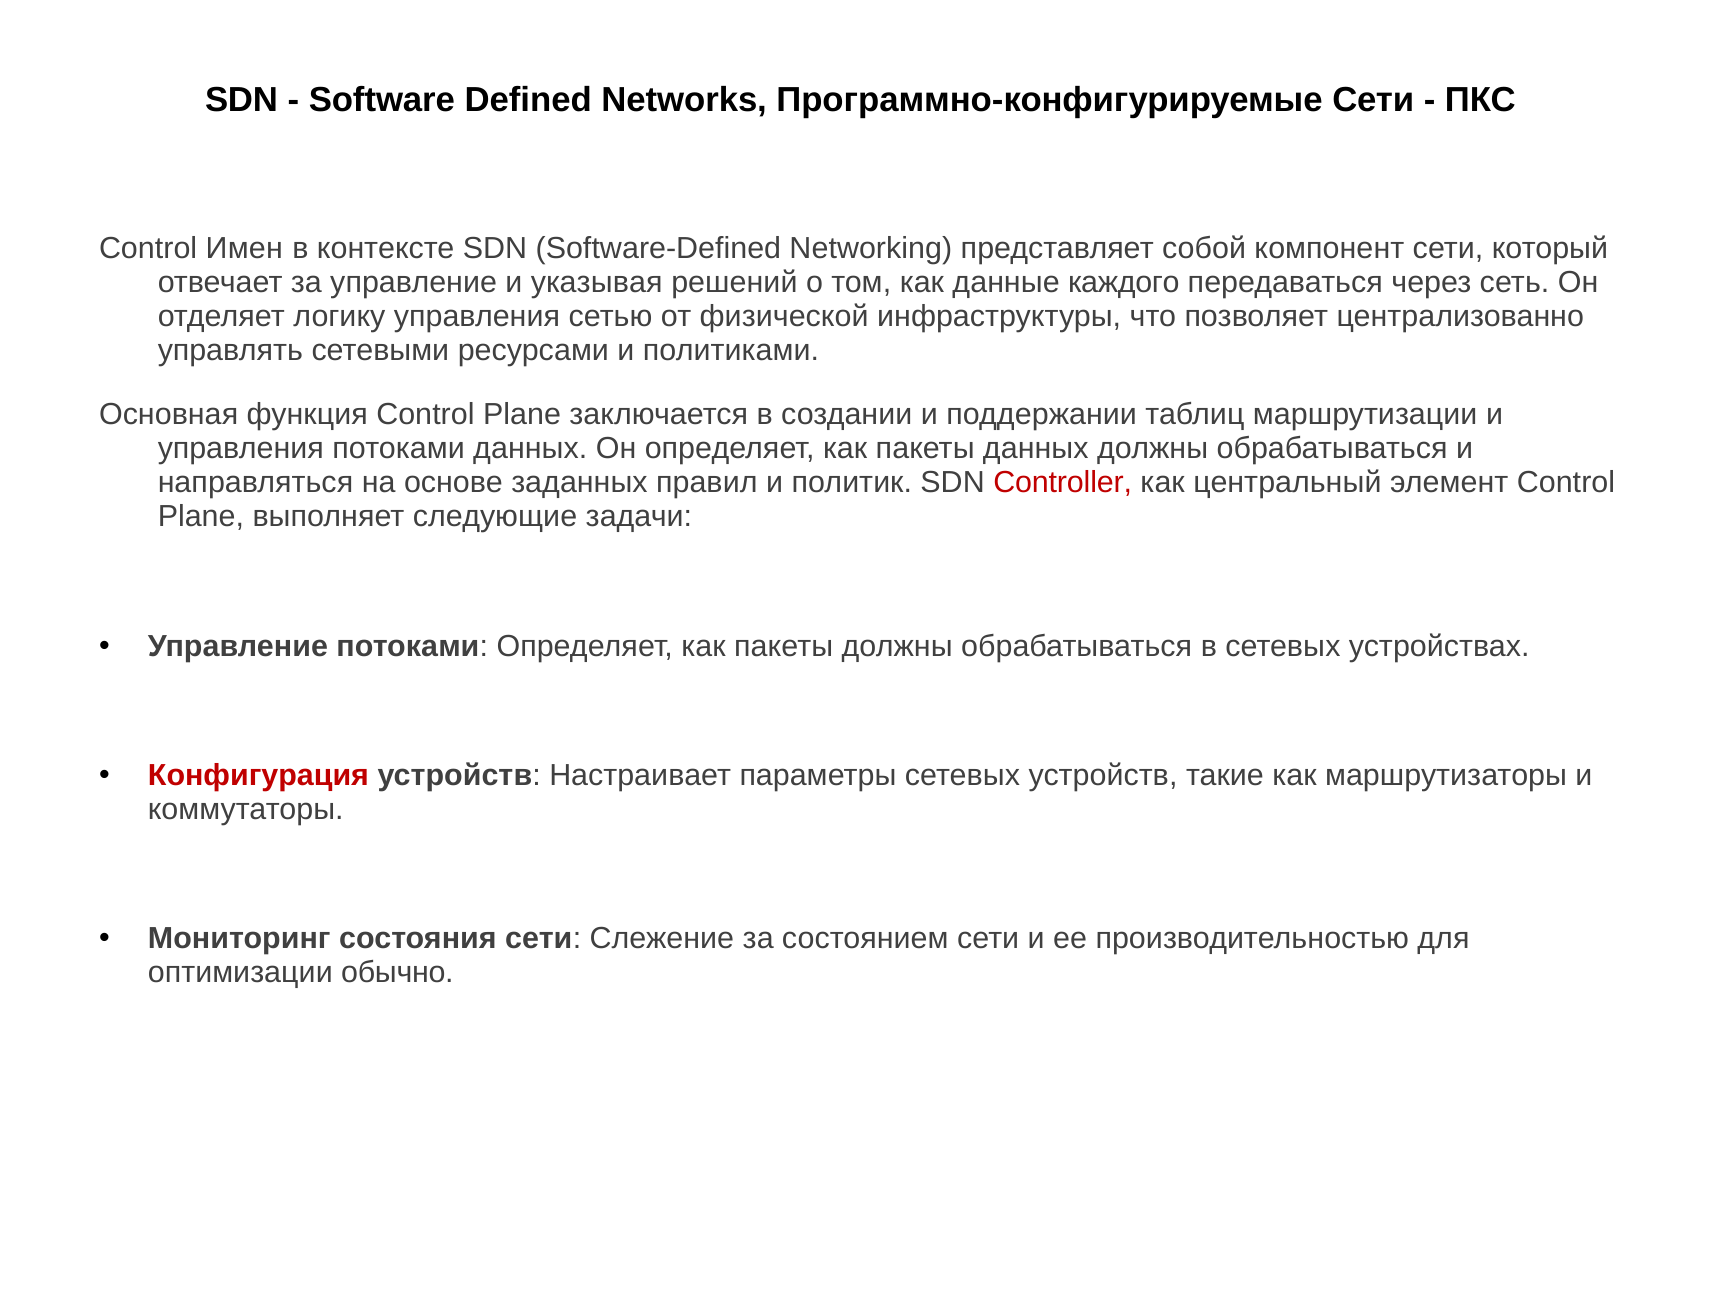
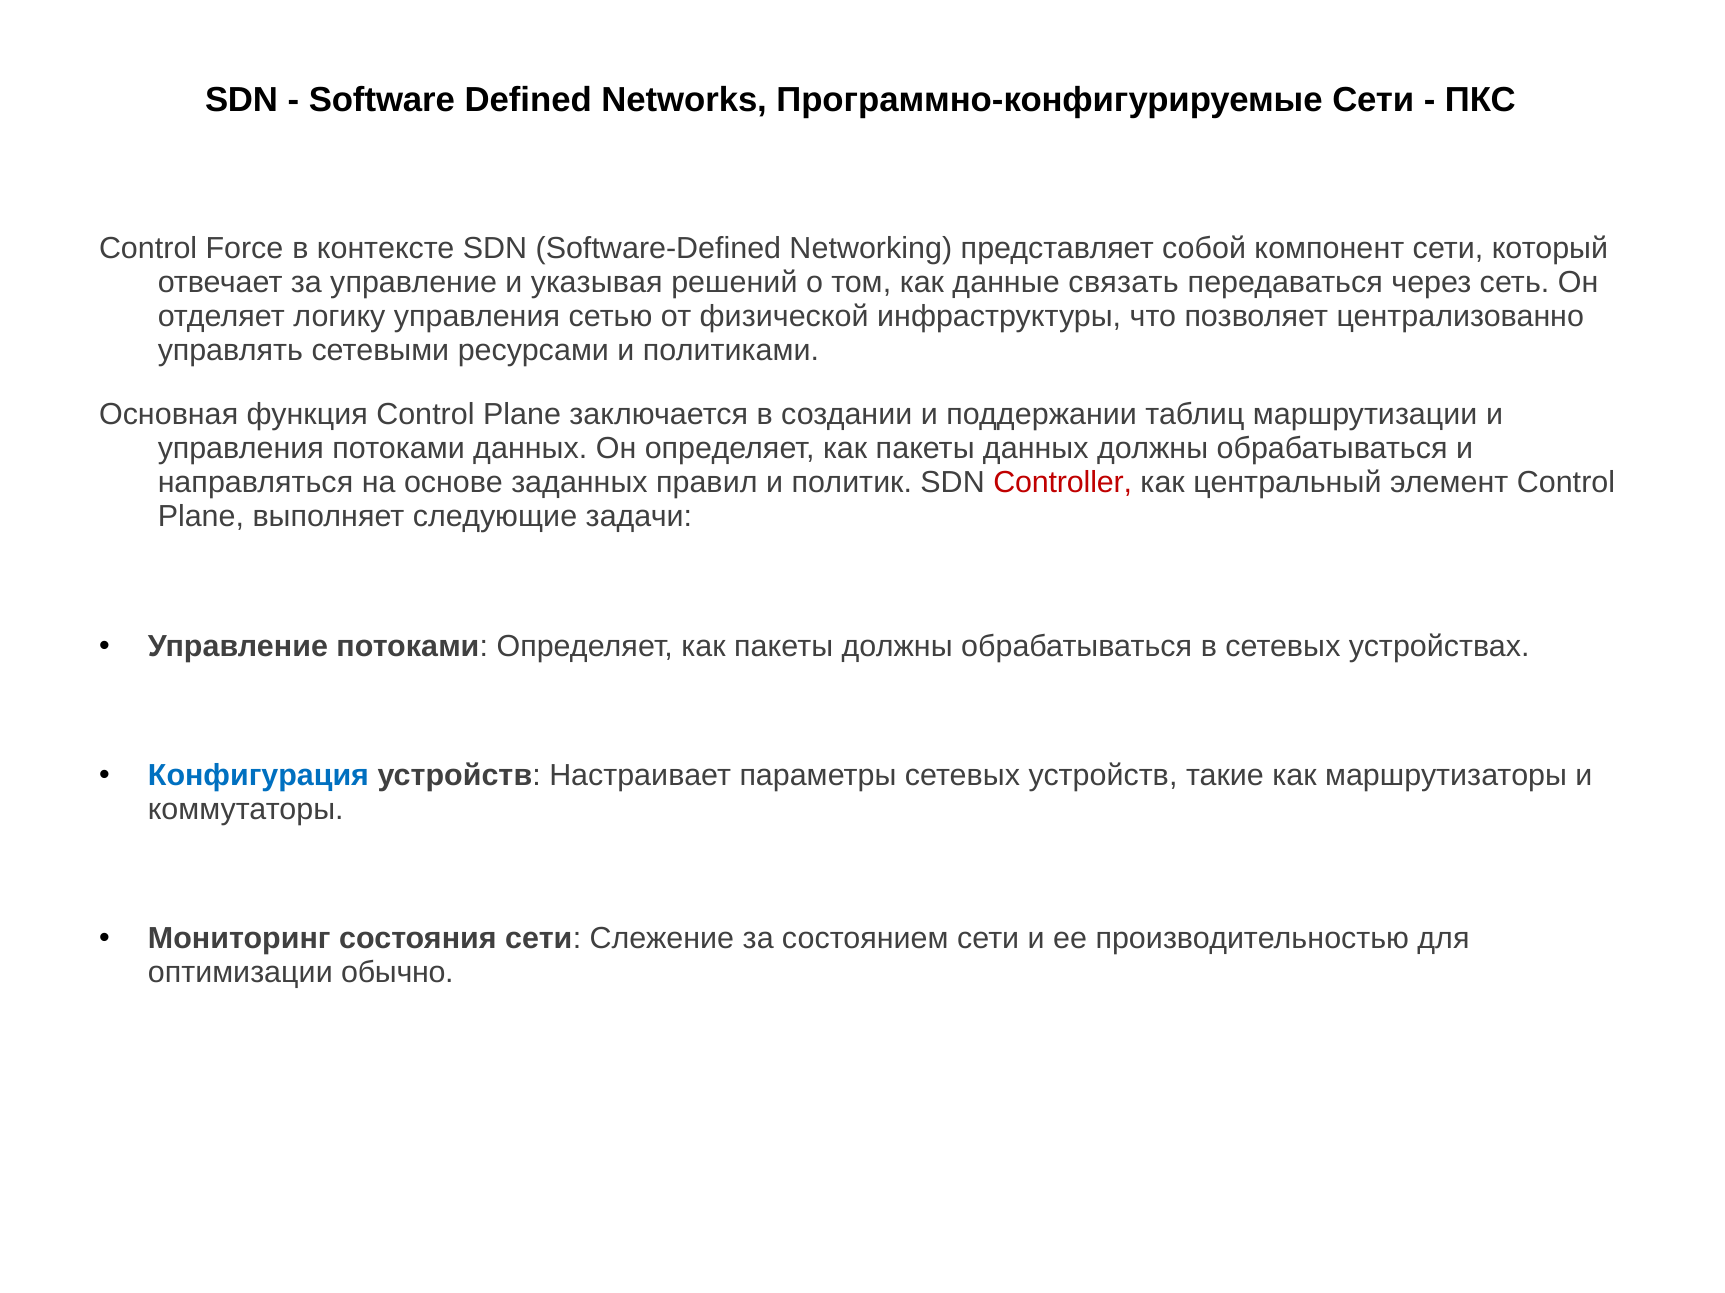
Имен: Имен -> Force (244, 248)
каждого: каждого -> связать (1124, 282)
Конфигурация colour: red -> blue (258, 776)
